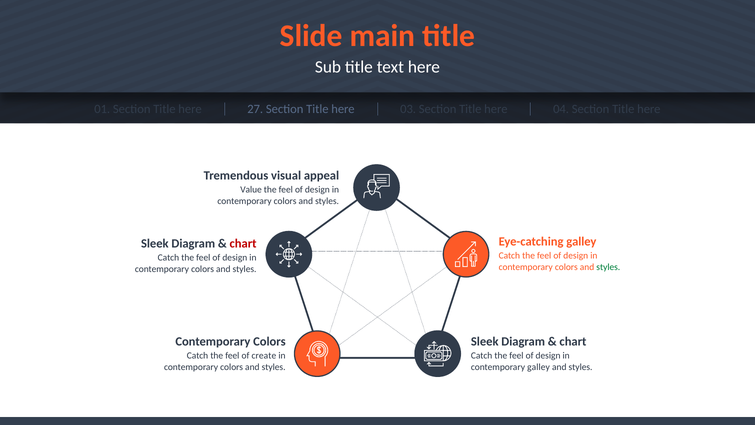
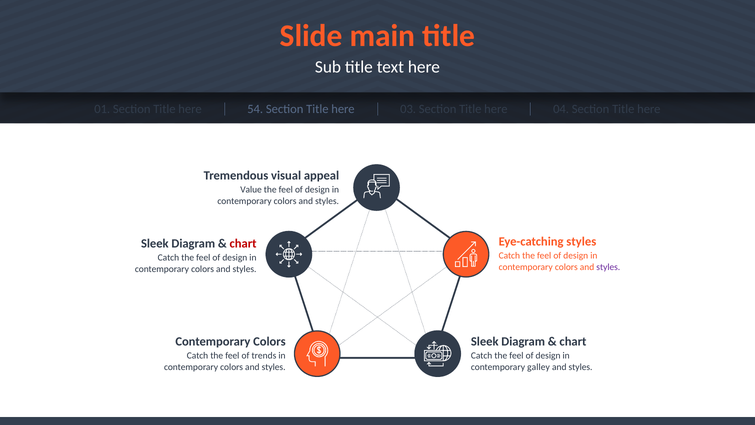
27: 27 -> 54 (255, 109)
Eye-catching galley: galley -> styles (581, 241)
styles colour: green -> purple (608, 267)
create: create -> trends (264, 355)
